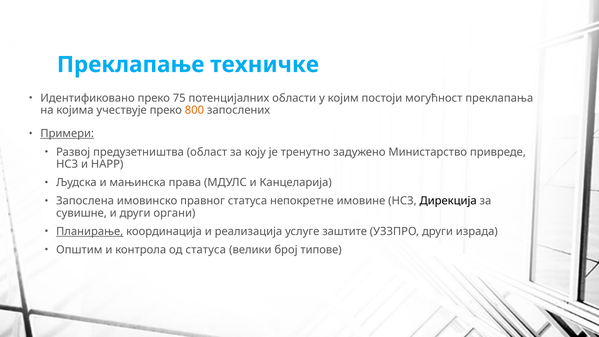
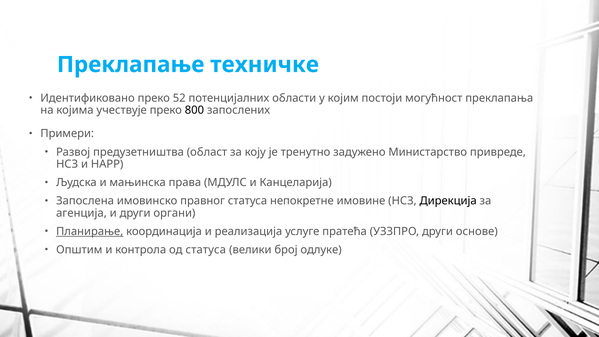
75: 75 -> 52 (179, 98)
800 colour: orange -> black (194, 110)
Примери underline: present -> none (67, 134)
сувишне: сувишне -> агенција (81, 213)
заштите: заштите -> пратећа (345, 231)
израда: израда -> основе (477, 231)
типове: типове -> одлуке (321, 250)
